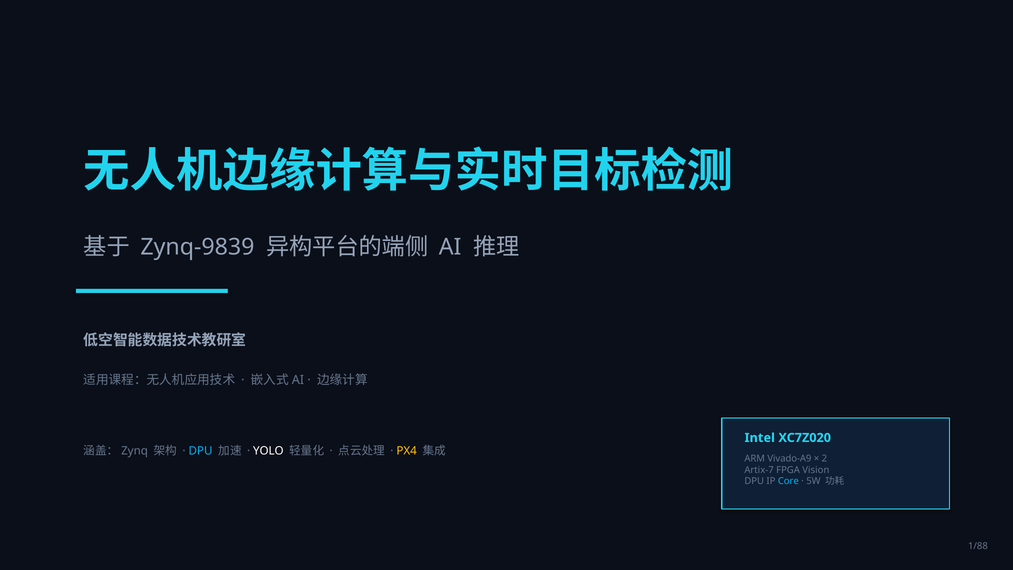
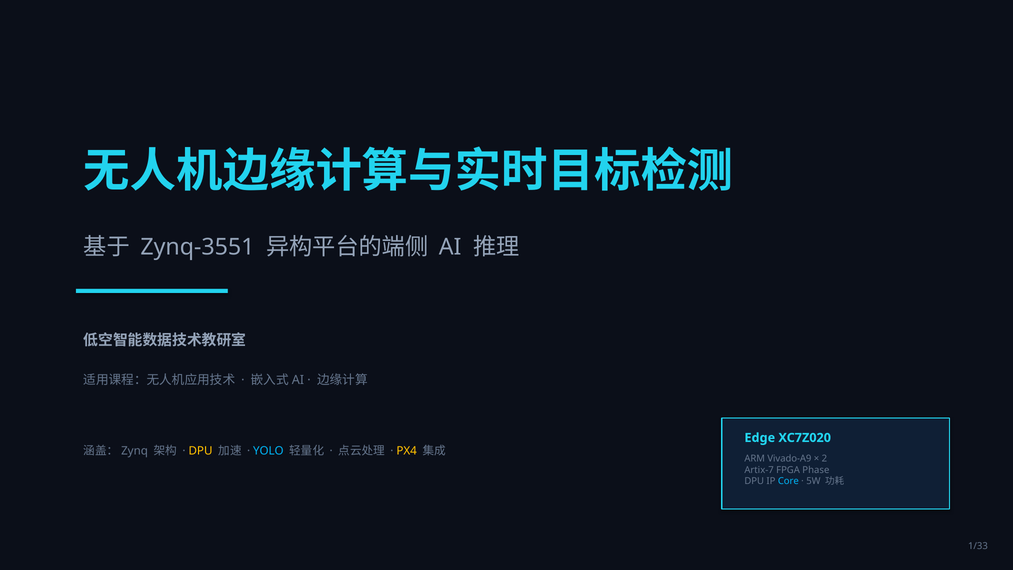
Zynq-9839: Zynq-9839 -> Zynq-3551 (197, 247)
Intel: Intel -> Edge (760, 438)
DPU colour: light blue -> yellow (201, 451)
YOLO colour: white -> light blue (268, 451)
Vision: Vision -> Phase (816, 470)
1/88: 1/88 -> 1/33 (978, 546)
